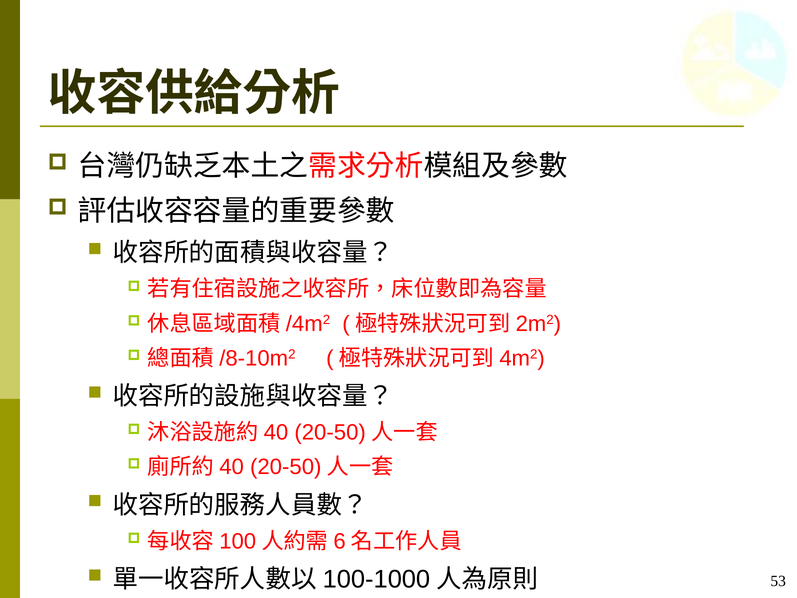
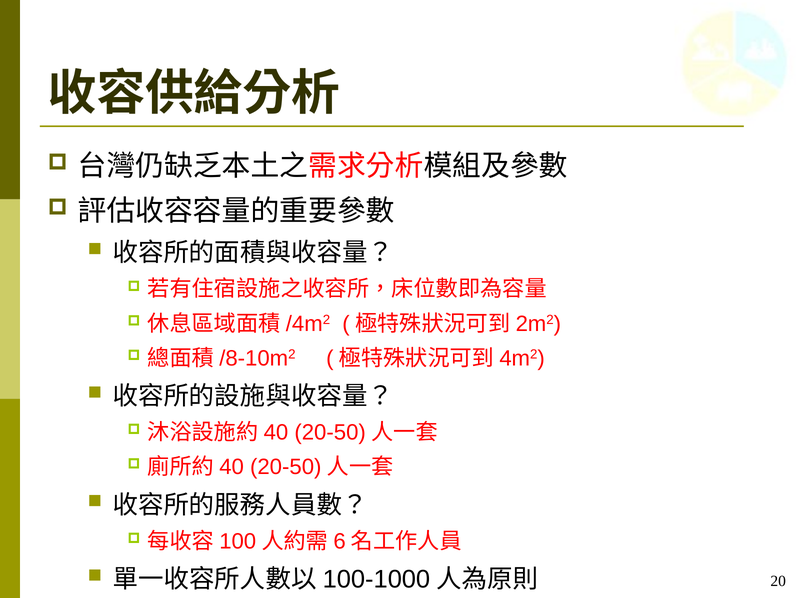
53: 53 -> 20 (778, 581)
